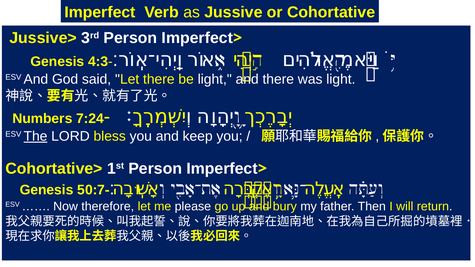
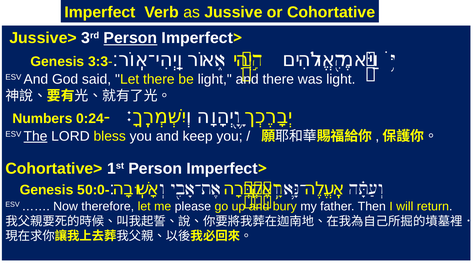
Person underline: none -> present (130, 38)
4:3: 4:3 -> 3:3 (98, 62)
7:24: 7:24 -> 0:24 (90, 119)
50:7: 50:7 -> 50:0 (91, 190)
